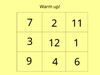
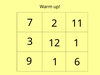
9 4: 4 -> 1 (55, 62)
